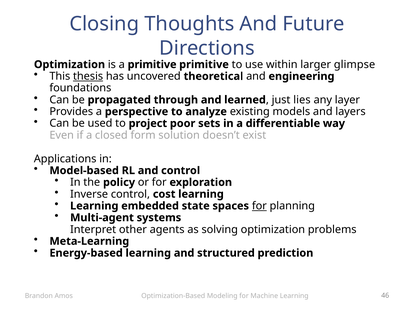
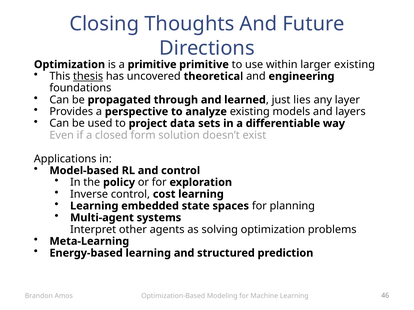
larger glimpse: glimpse -> existing (355, 65)
poor: poor -> data (183, 124)
for underline: present -> none (259, 206)
